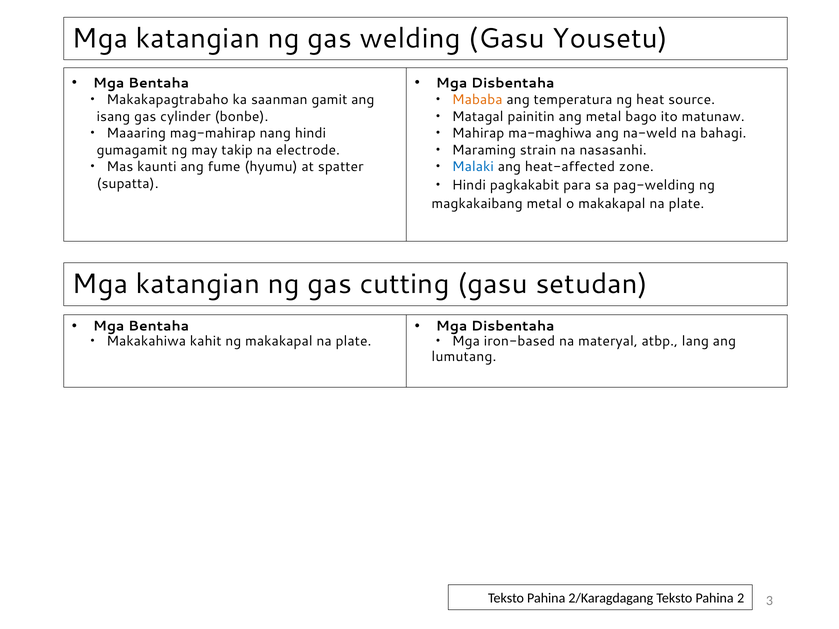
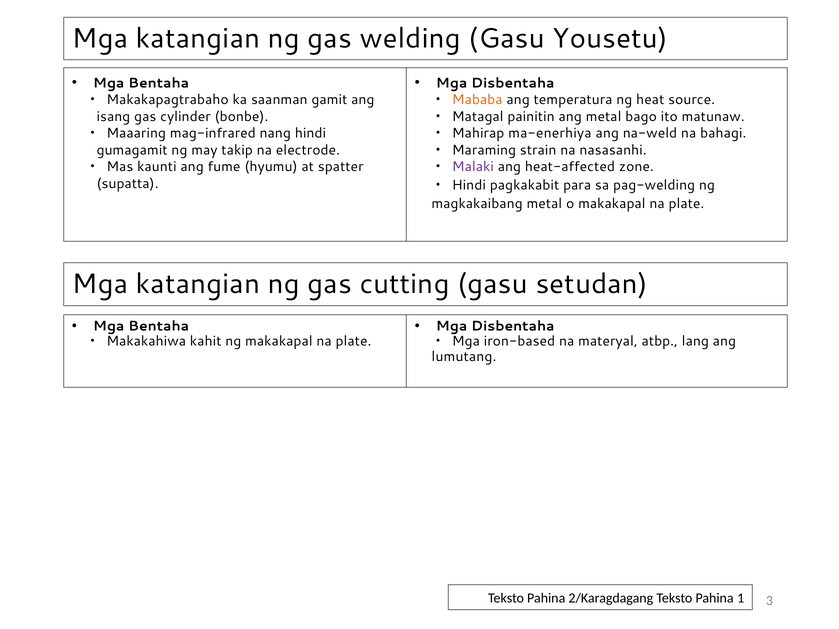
mag-mahirap: mag-mahirap -> mag-infrared (213, 133)
ma-maghiwa: ma-maghiwa -> ma-enerhiya (550, 133)
Malaki colour: blue -> purple (473, 167)
2: 2 -> 1 (741, 598)
